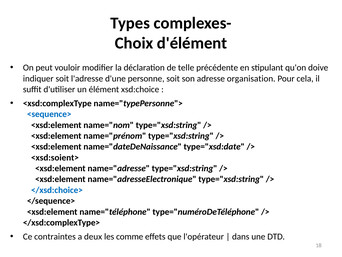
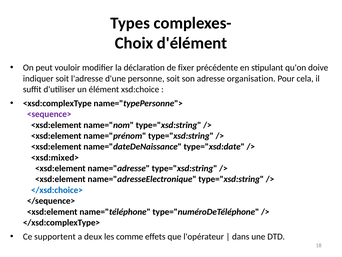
telle: telle -> fixer (186, 68)
<sequence> colour: blue -> purple (49, 114)
<xsd:soient>: <xsd:soient> -> <xsd:mixed> (55, 157)
contraintes: contraintes -> supportent (55, 236)
